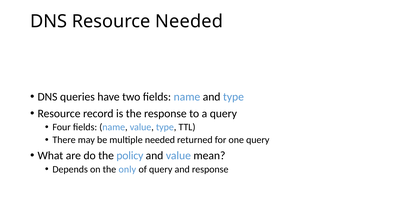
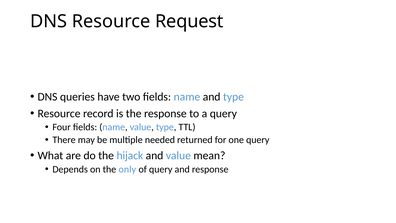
Resource Needed: Needed -> Request (189, 21)
policy: policy -> hijack (130, 155)
